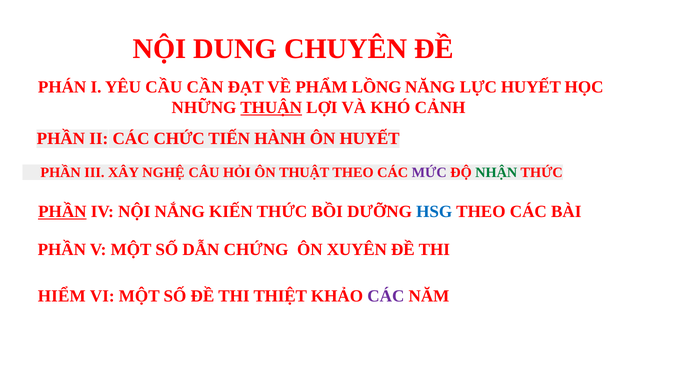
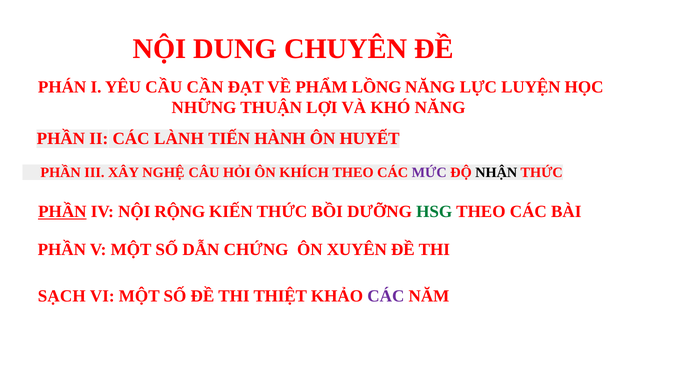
LỰC HUYẾT: HUYẾT -> LUYỆN (531, 87)
THUẬN underline: present -> none (271, 108)
KHÓ CẢNH: CẢNH -> NĂNG (440, 108)
CHỨC: CHỨC -> LÀNH (179, 139)
THUẬT: THUẬT -> KHÍCH (304, 172)
NHẬN colour: green -> black (496, 172)
NẮNG: NẮNG -> RỘNG (180, 212)
HSG colour: blue -> green (434, 212)
HIỂM: HIỂM -> SẠCH (62, 296)
